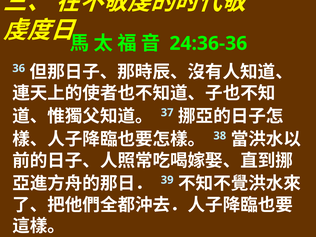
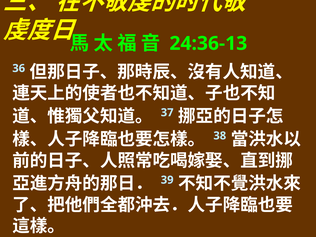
24:36-36: 24:36-36 -> 24:36-13 (208, 43)
